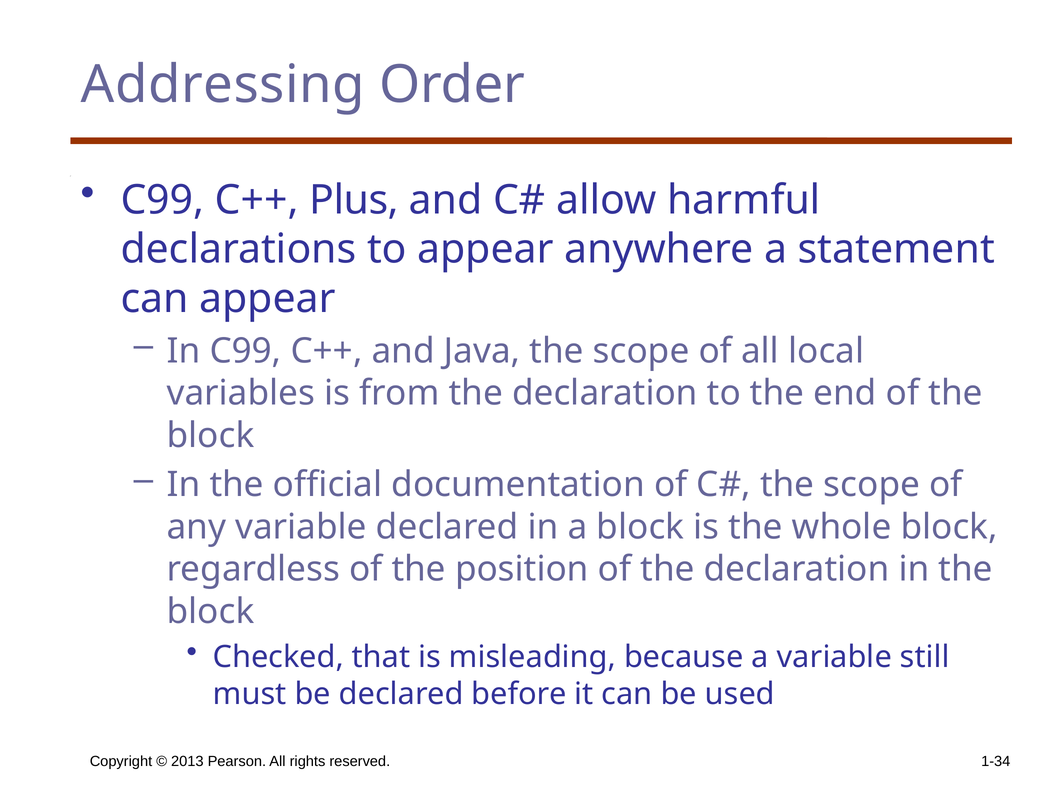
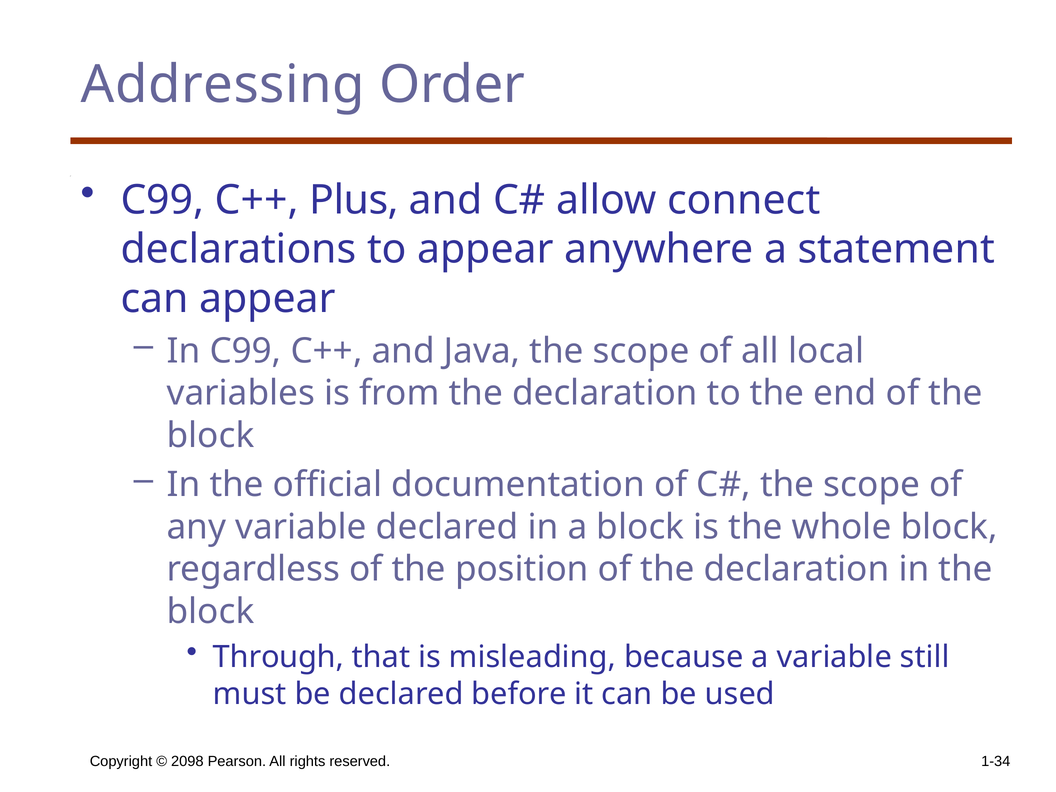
harmful: harmful -> connect (744, 200)
Checked: Checked -> Through (278, 657)
2013: 2013 -> 2098 (187, 761)
